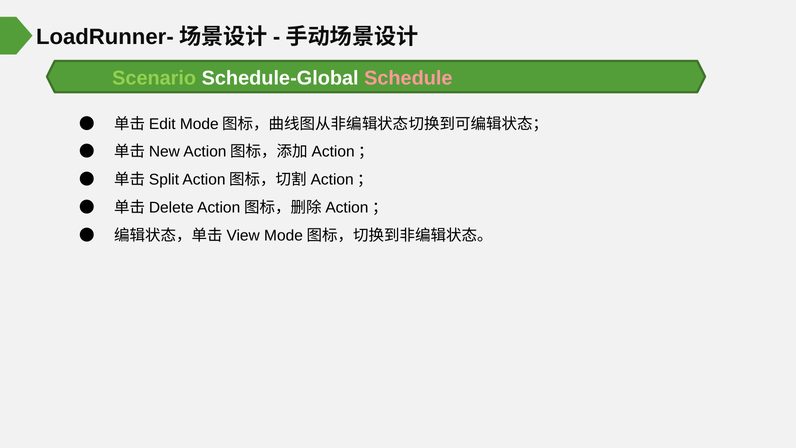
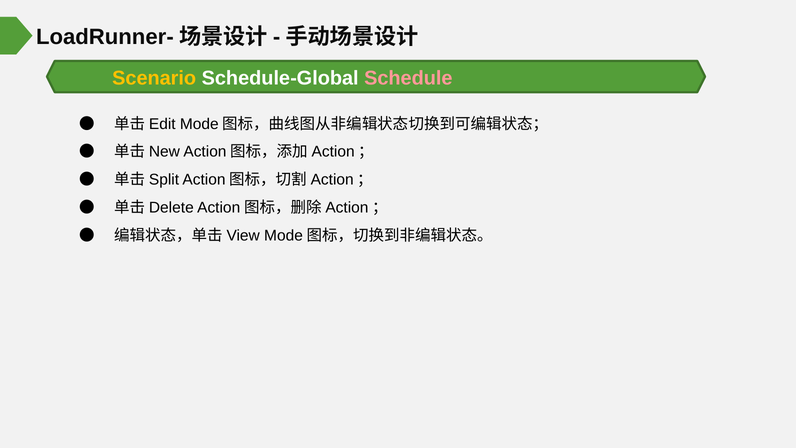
Scenario colour: light green -> yellow (154, 78)
